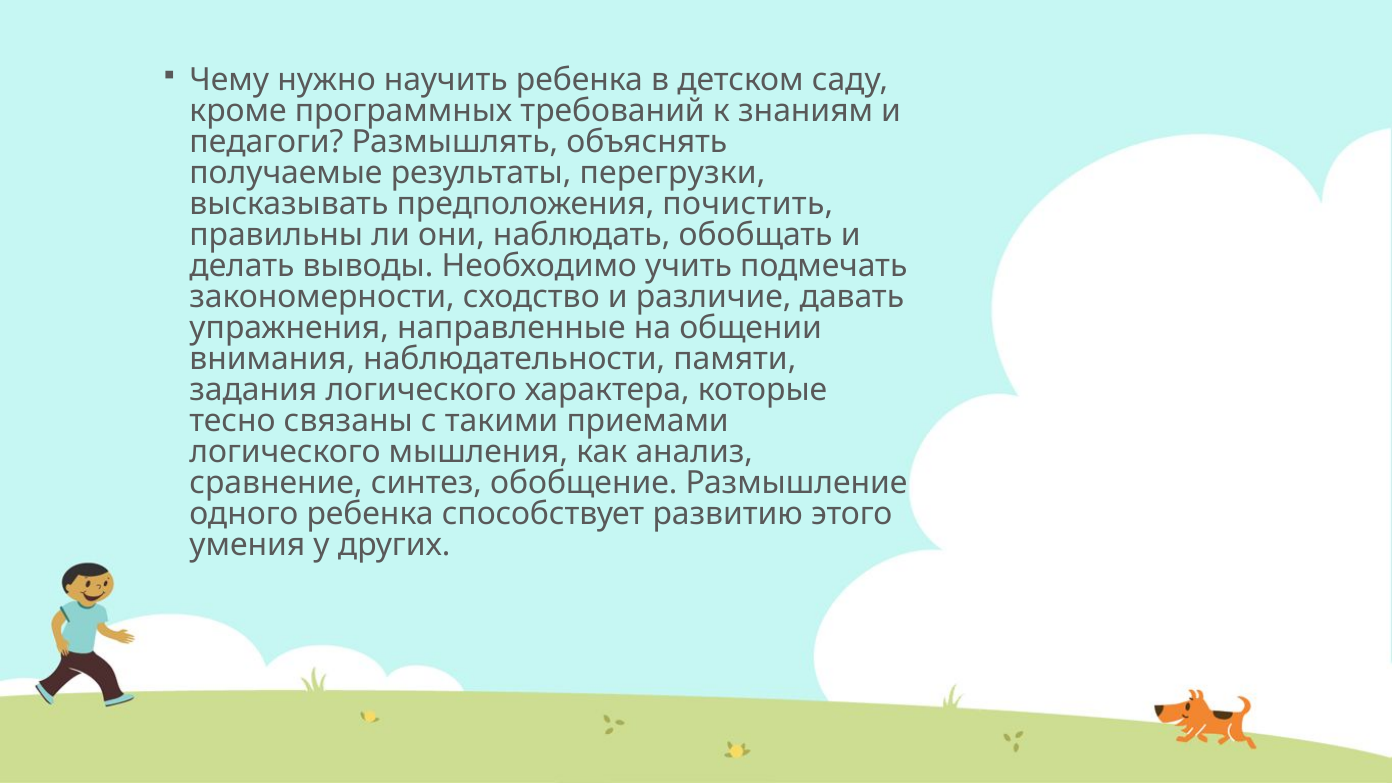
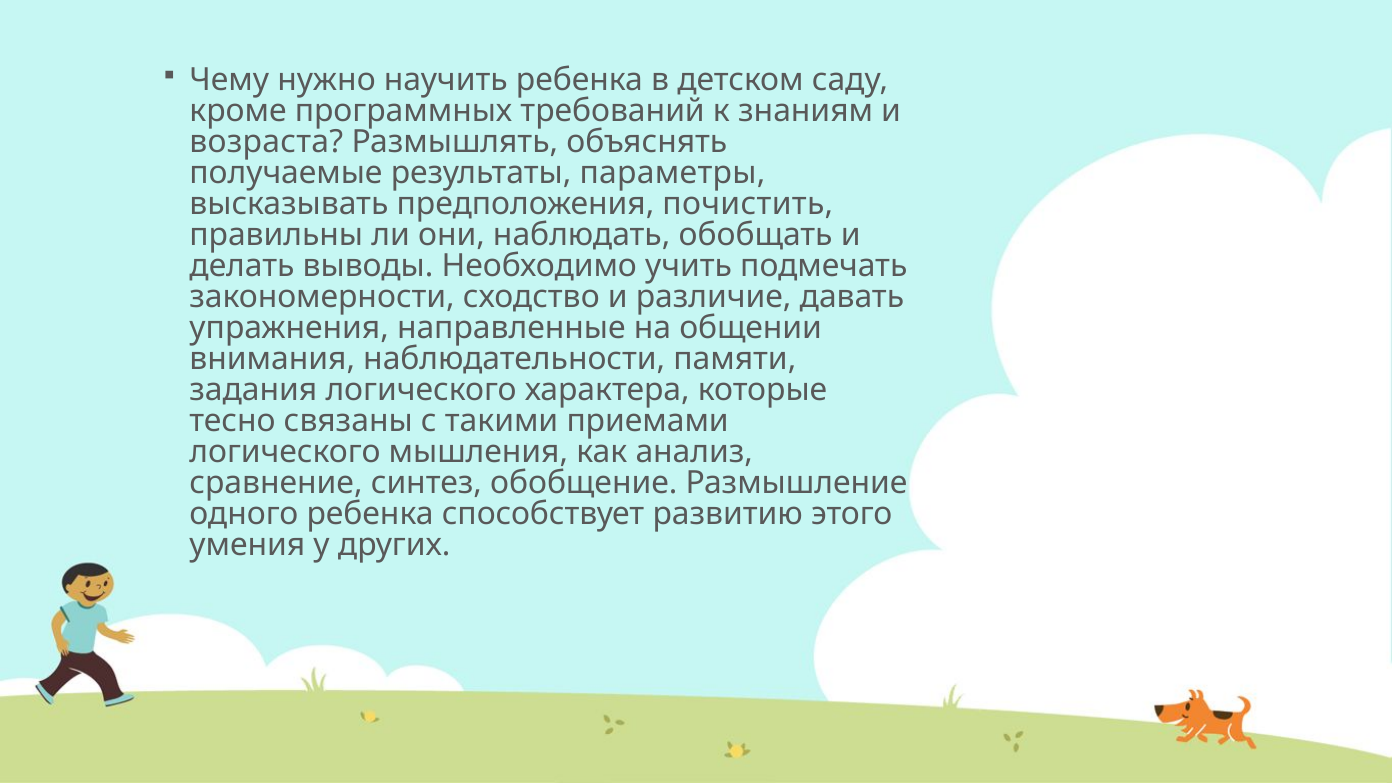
педагоги: педагоги -> возраста (266, 142)
перегрузки: перегрузки -> параметры (672, 173)
